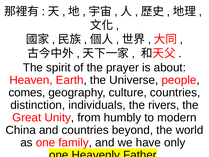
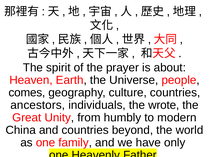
distinction: distinction -> ancestors (38, 105)
rivers: rivers -> wrote (164, 105)
